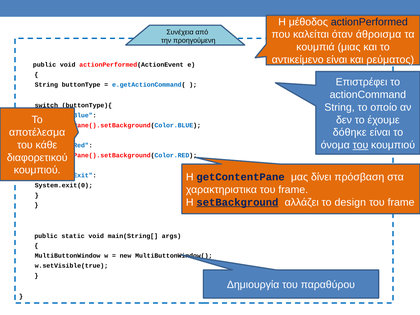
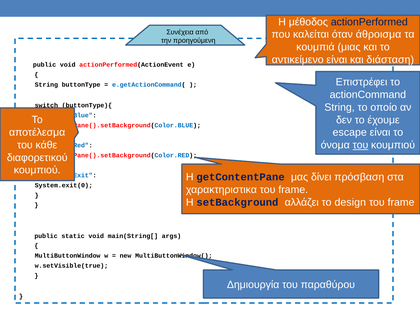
ρεύματος: ρεύματος -> διάσταση (390, 60)
δόθηκε: δόθηκε -> escape (350, 132)
setBackground underline: present -> none (237, 202)
